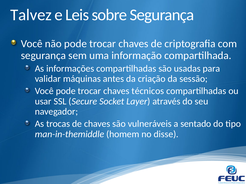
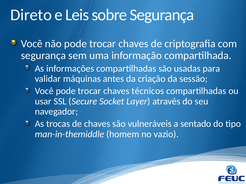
Talvez: Talvez -> Direto (31, 15)
disse: disse -> vazio (166, 134)
